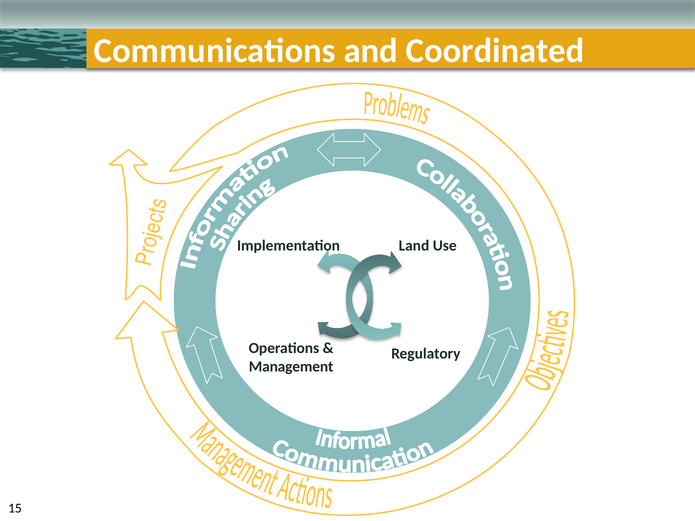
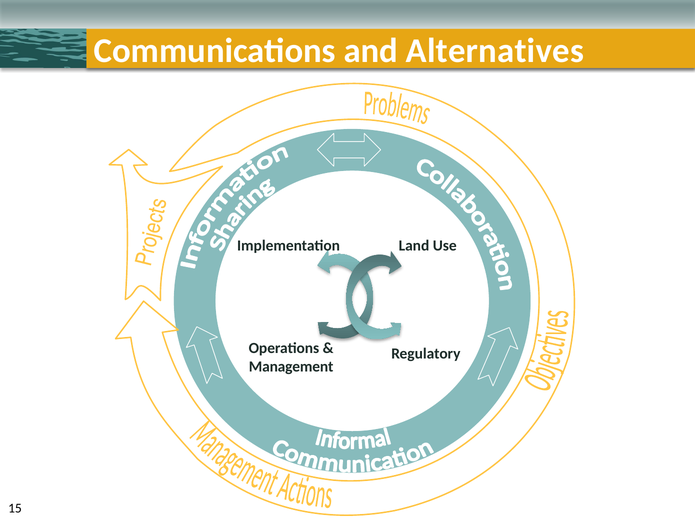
Coordinated: Coordinated -> Alternatives (495, 51)
